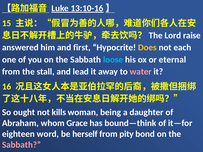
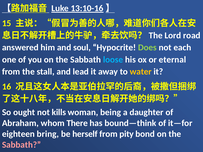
raise: raise -> road (192, 35)
first: first -> soul (82, 48)
Does colour: yellow -> light green (147, 48)
water colour: pink -> yellow (141, 72)
Grace: Grace -> There (77, 123)
word: word -> bring (48, 134)
